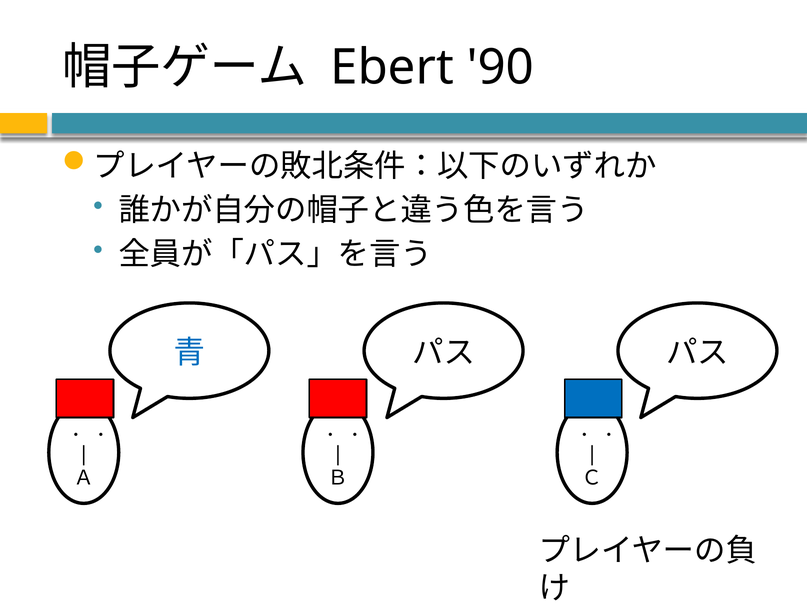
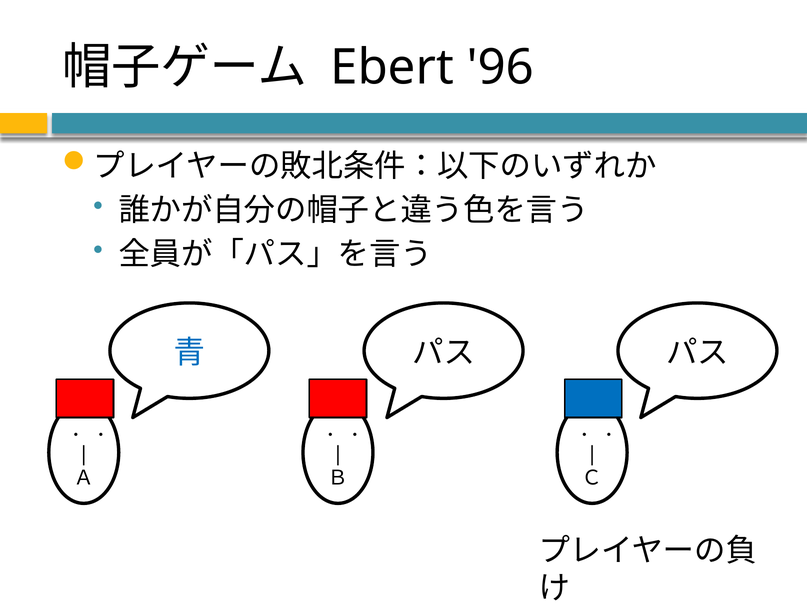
90: 90 -> 96 (500, 67)
